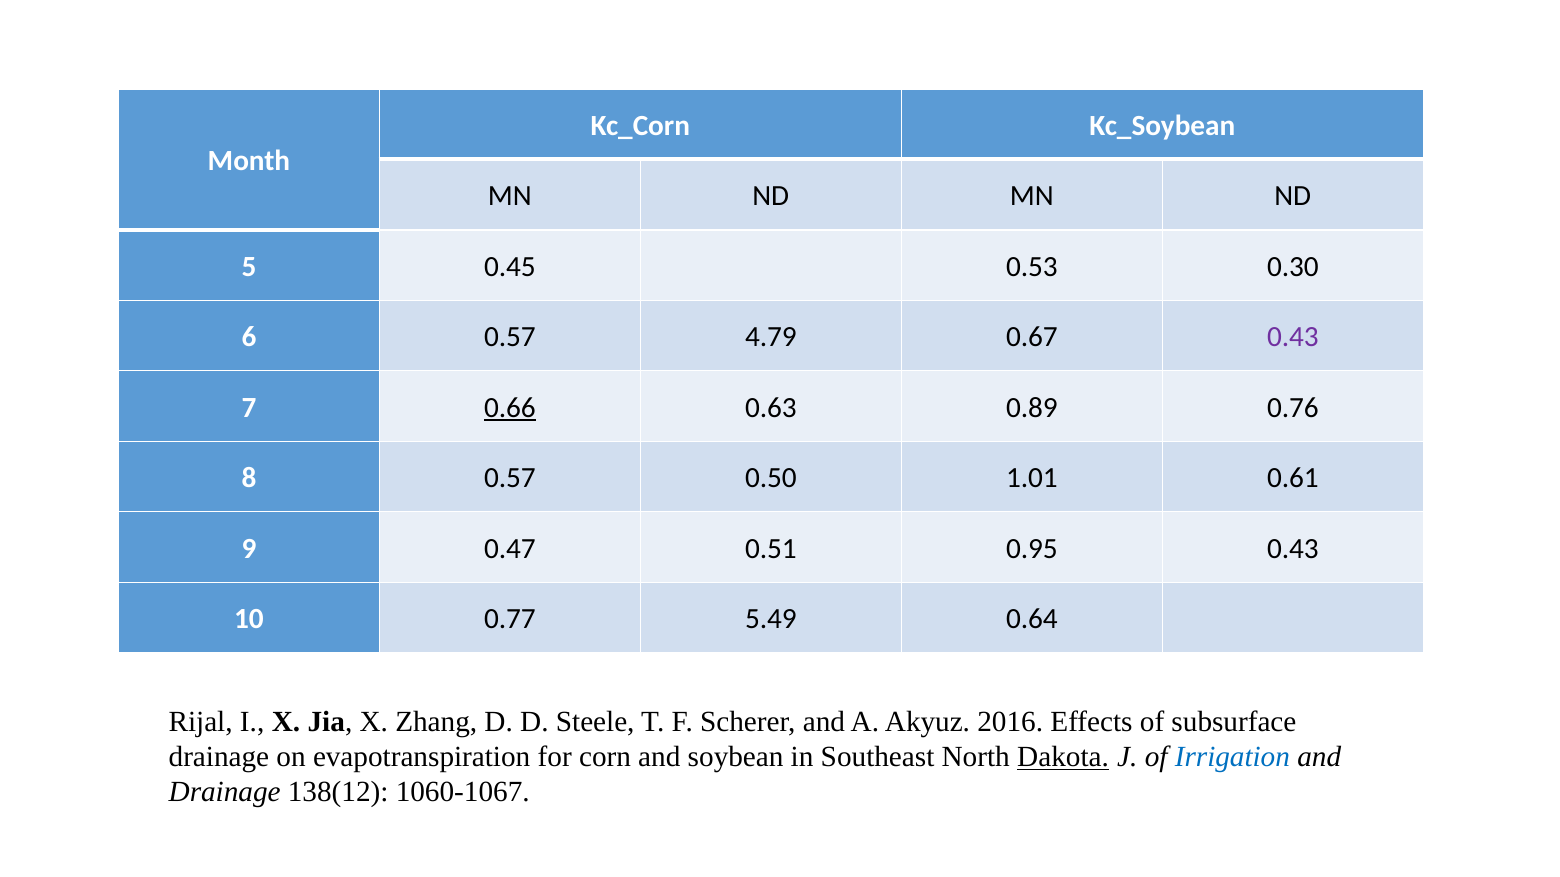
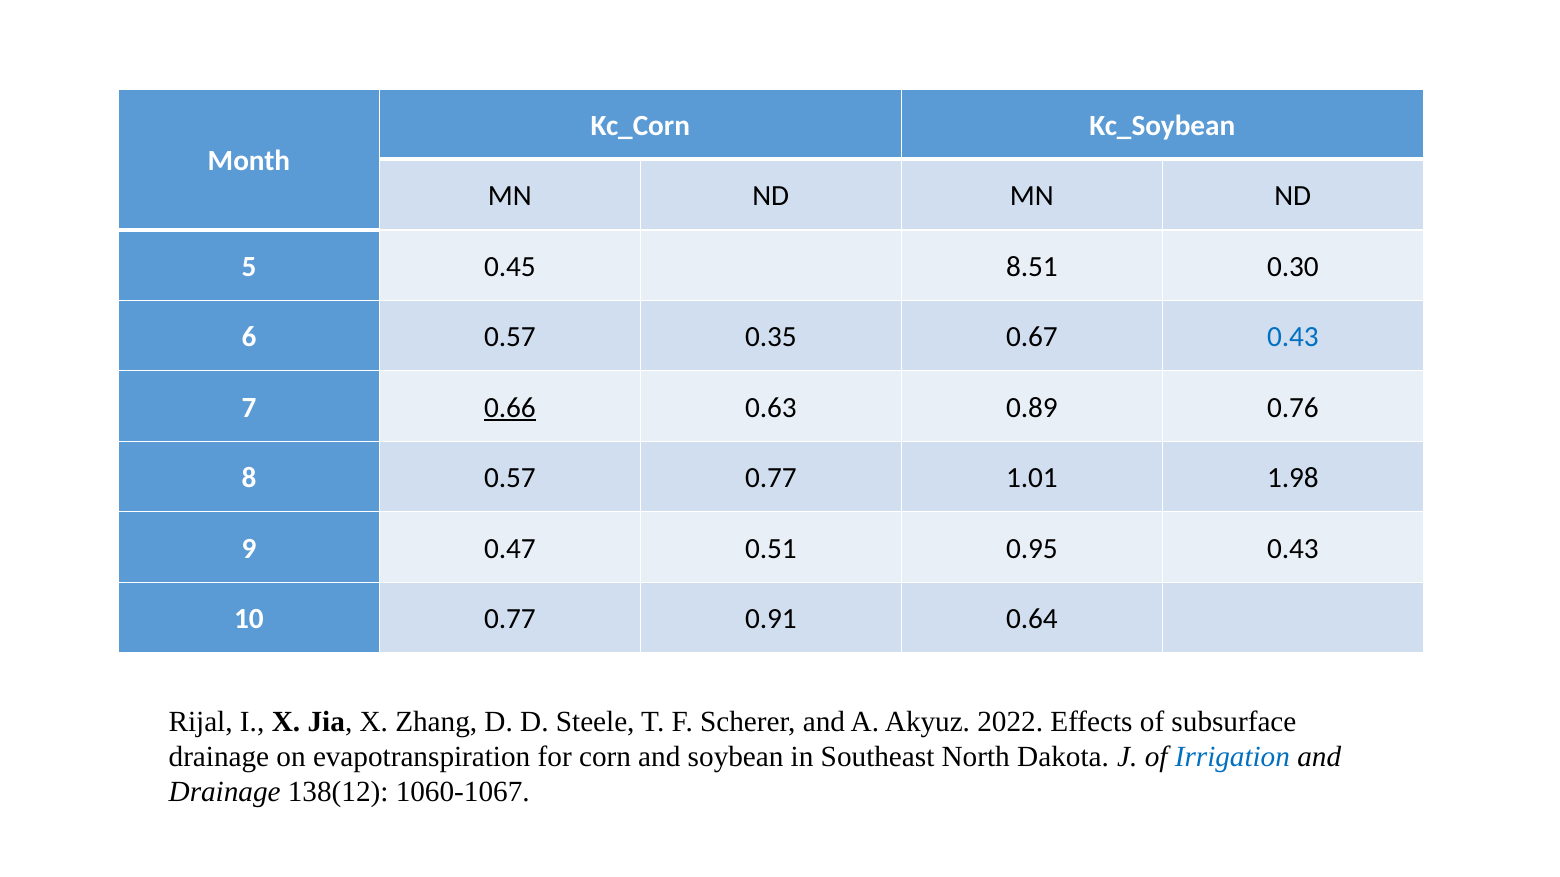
0.53: 0.53 -> 8.51 (1032, 267)
4.79: 4.79 -> 0.35 (771, 337)
0.43 colour: purple -> blue (1293, 337)
0.57 0.50: 0.50 -> 0.77 (771, 478)
0.61: 0.61 -> 1.98 (1293, 478)
5.49: 5.49 -> 0.91 (771, 619)
2016: 2016 -> 2022 (1010, 722)
Dakota underline: present -> none (1063, 757)
